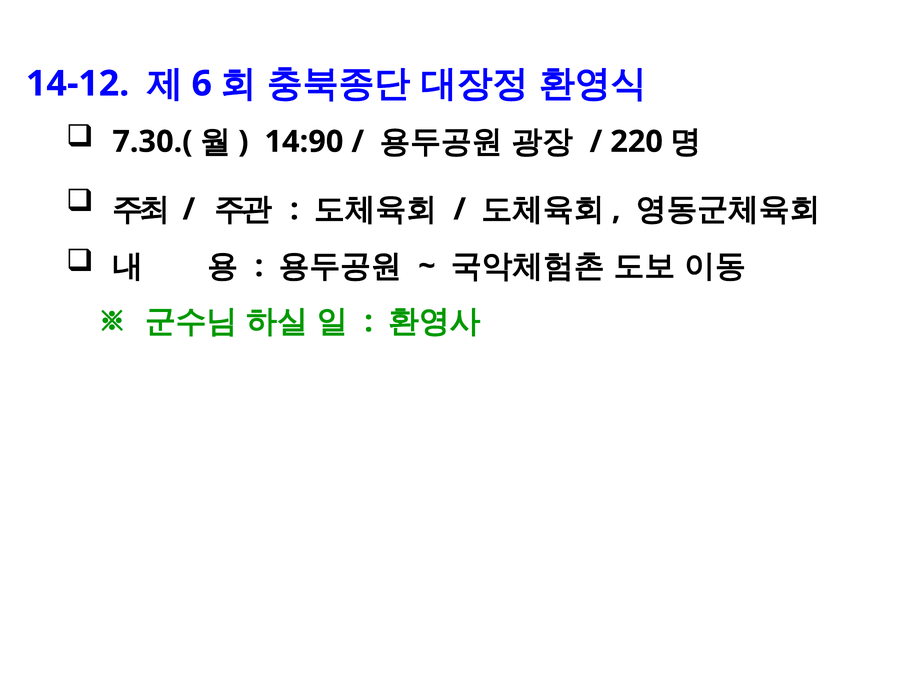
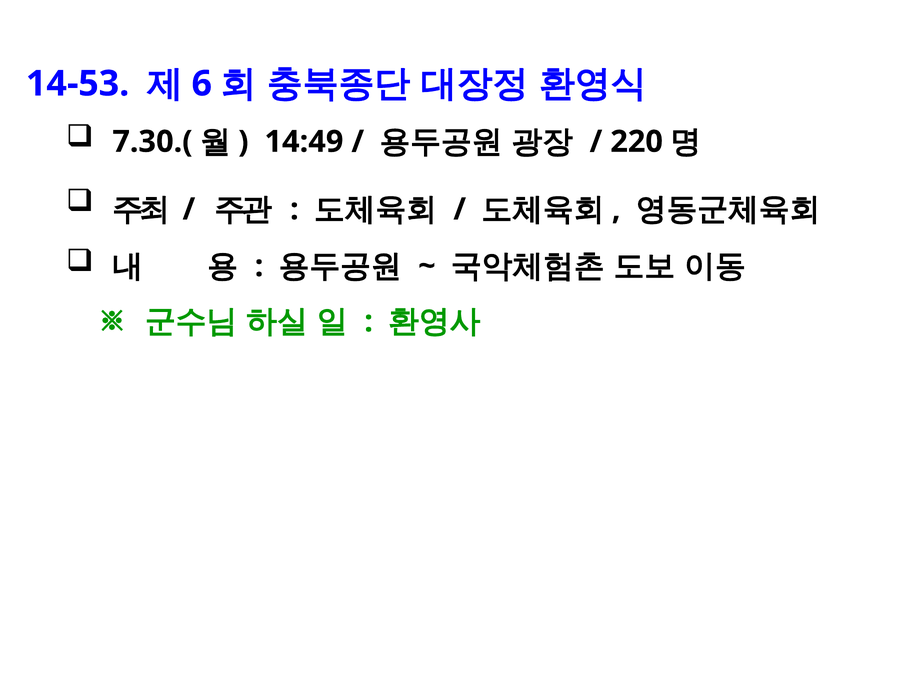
14-12: 14-12 -> 14-53 (78, 84)
14:90: 14:90 -> 14:49 (304, 142)
